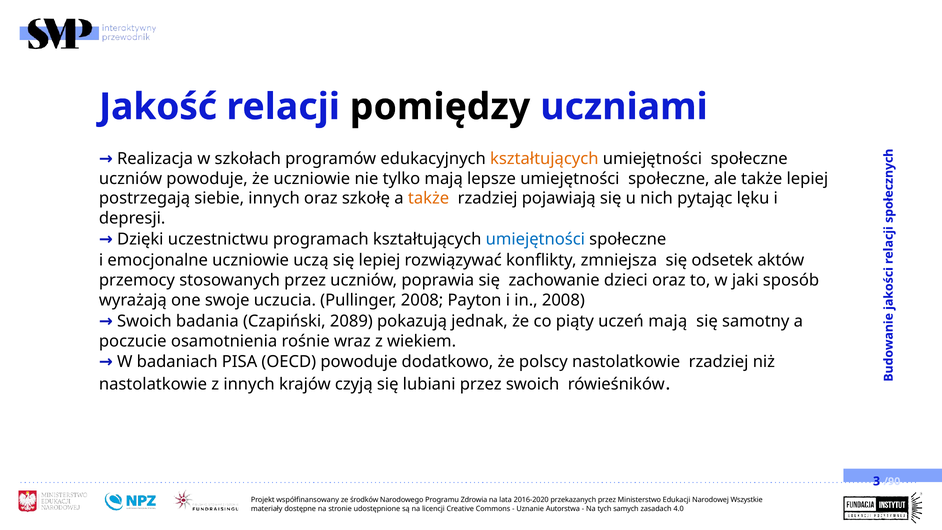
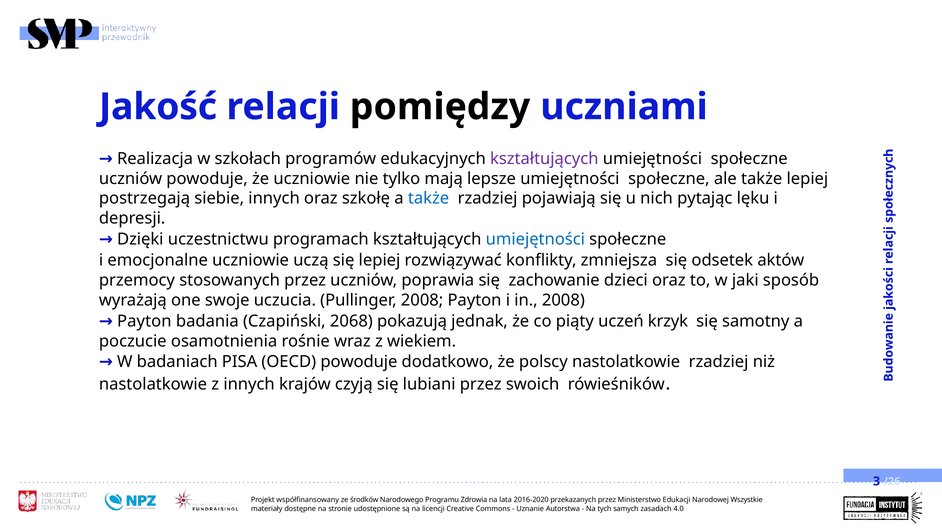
kształtujących colour: orange -> purple (544, 159)
także colour: orange -> blue (429, 199)
Swoich: Swoich -> Payton (144, 321)
2089: 2089 -> 2068 (351, 321)
uczeń mają: mają -> krzyk (668, 321)
/90: /90 -> /26 (892, 482)
